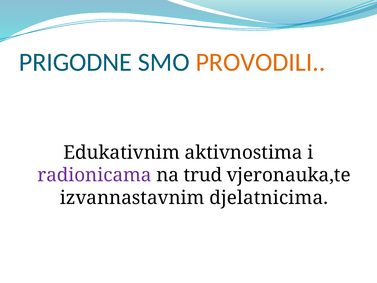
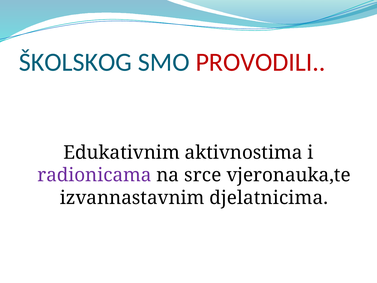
PRIGODNE: PRIGODNE -> ŠKOLSKOG (75, 62)
PROVODILI colour: orange -> red (261, 62)
trud: trud -> srce (203, 175)
